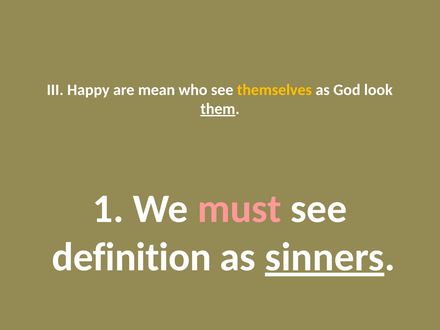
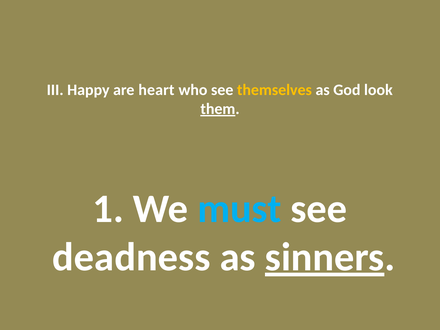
mean: mean -> heart (156, 90)
must colour: pink -> light blue (239, 209)
definition: definition -> deadness (131, 257)
